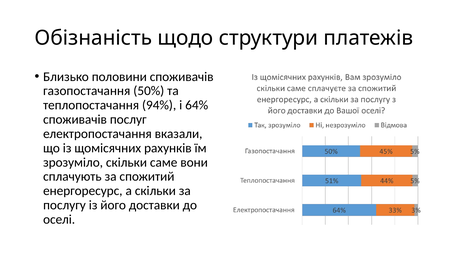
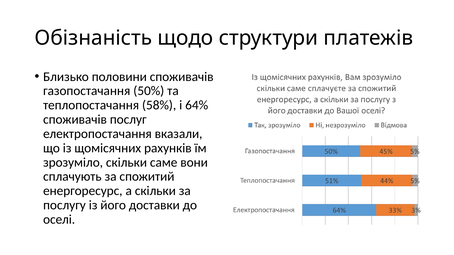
94%: 94% -> 58% (159, 105)
